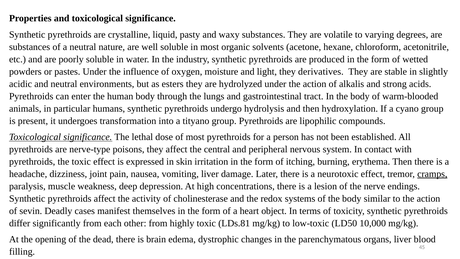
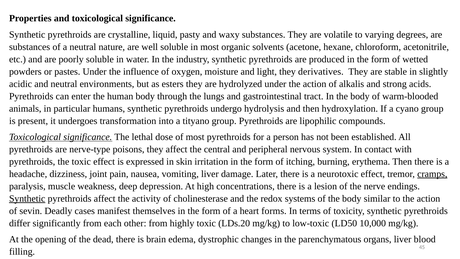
Synthetic underline: none -> present (27, 198)
object: object -> forms (274, 211)
LDs.81: LDs.81 -> LDs.20 (234, 223)
